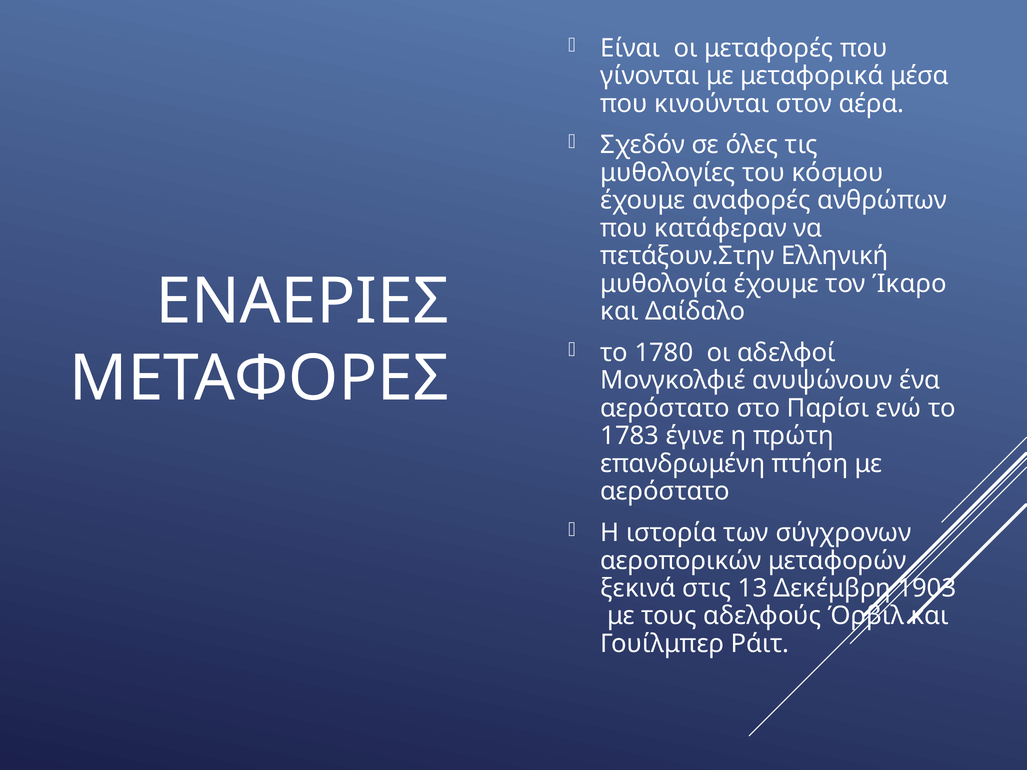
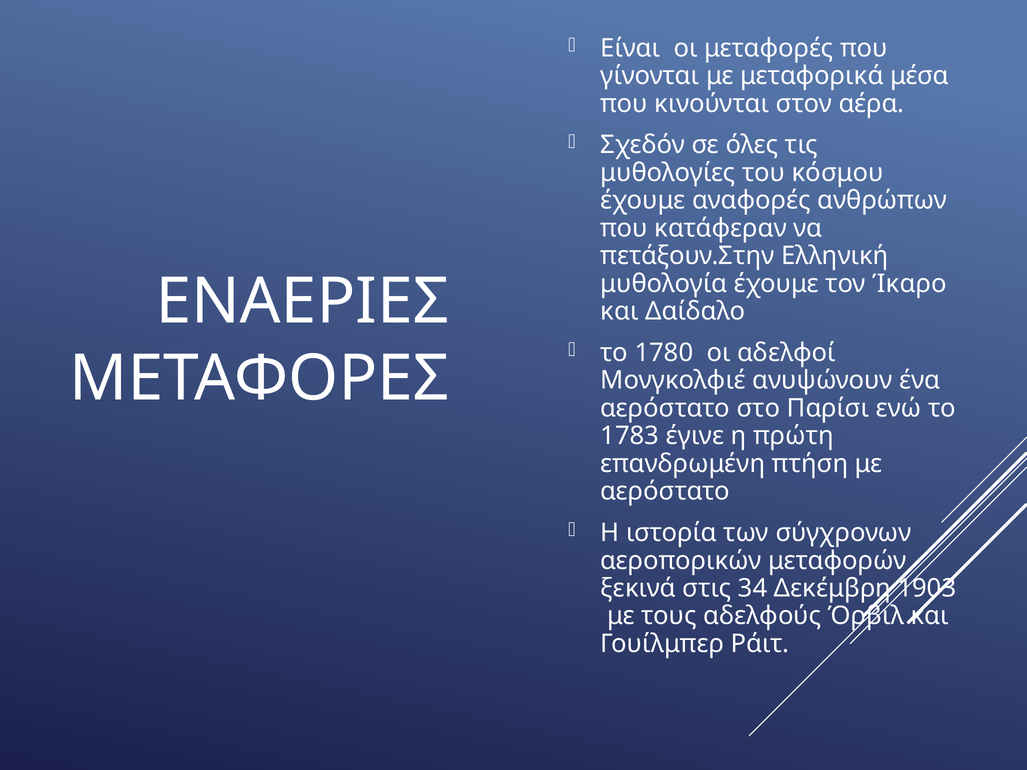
13: 13 -> 34 (753, 588)
